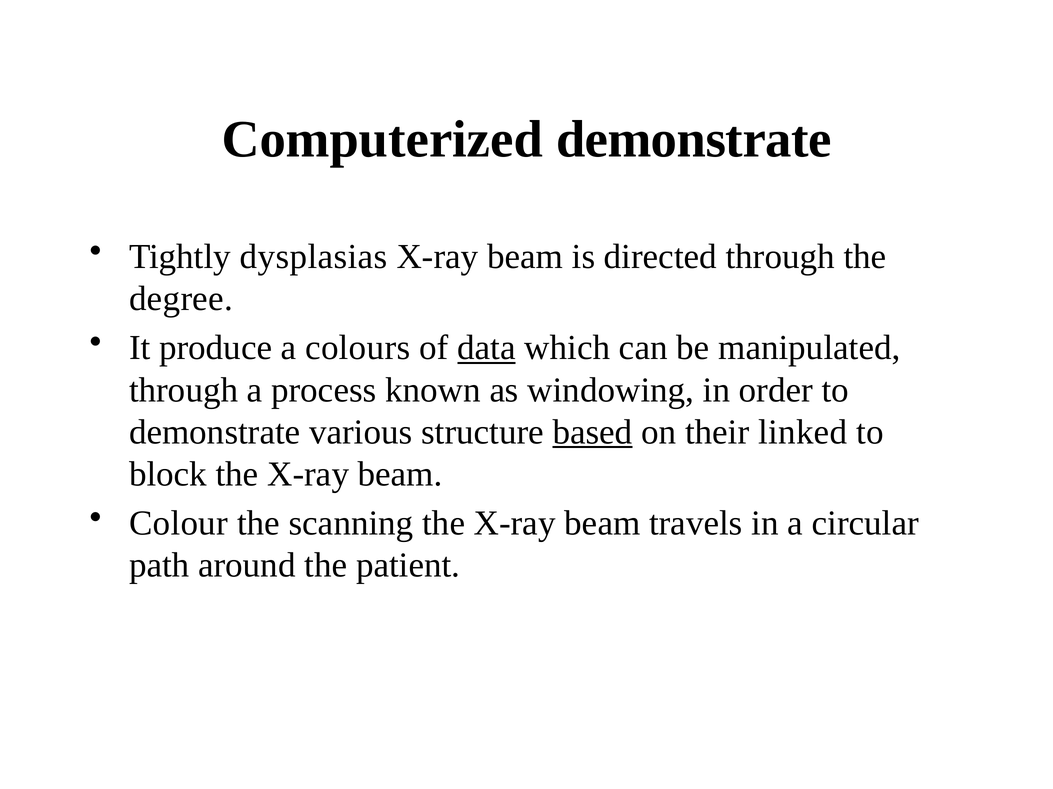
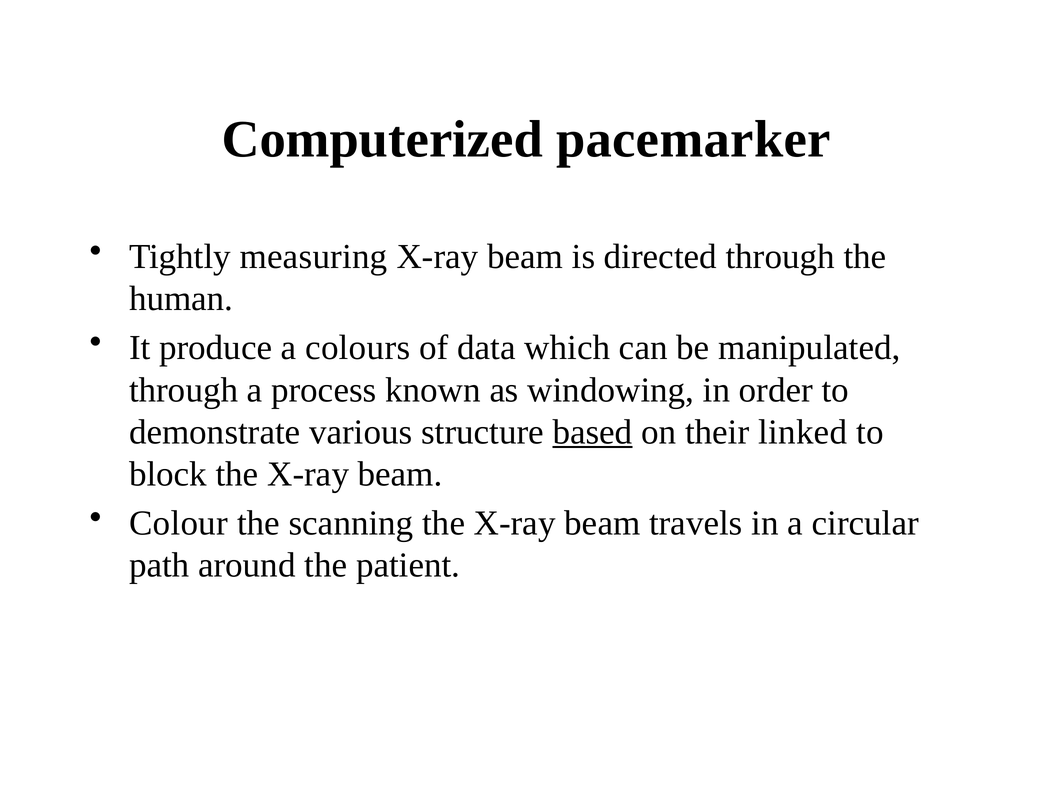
Computerized demonstrate: demonstrate -> pacemarker (693, 140)
dysplasias: dysplasias -> measuring (314, 257)
degree: degree -> human (181, 299)
data underline: present -> none (486, 348)
